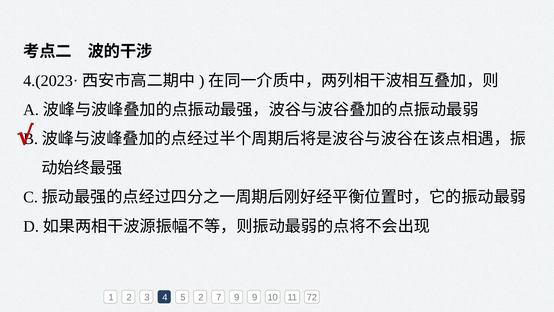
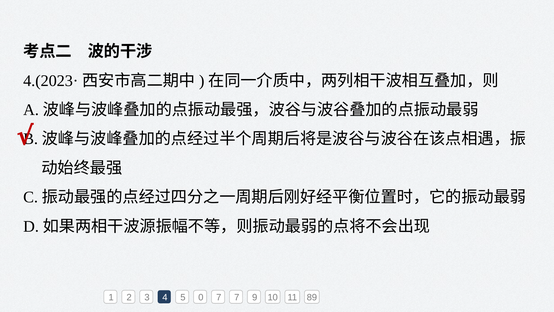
5 2: 2 -> 0 (201, 297)
7 9: 9 -> 7 (237, 297)
72: 72 -> 89 (312, 297)
